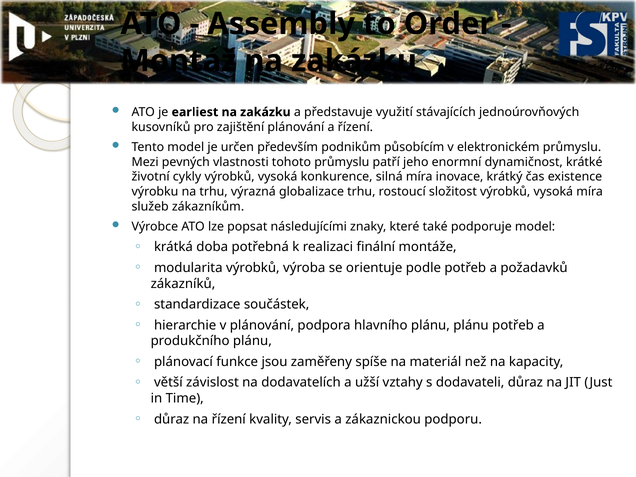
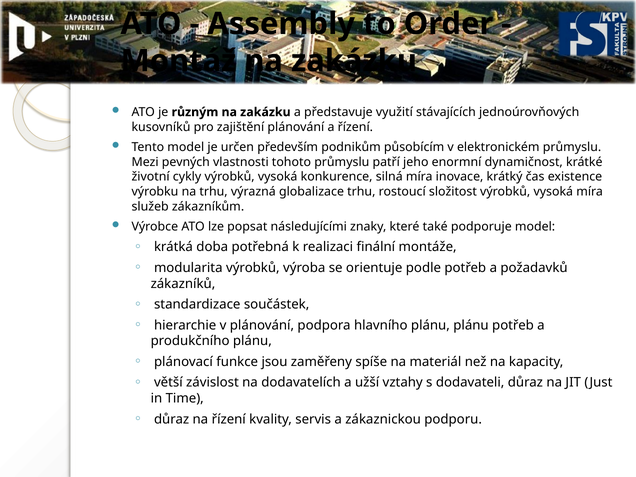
earliest: earliest -> různým (195, 112)
